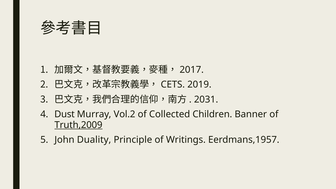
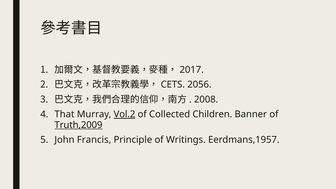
2019: 2019 -> 2056 (199, 85)
2031: 2031 -> 2008 (206, 99)
Dust: Dust -> That (64, 114)
Vol.2 underline: none -> present (124, 114)
Duality: Duality -> Francis (94, 140)
